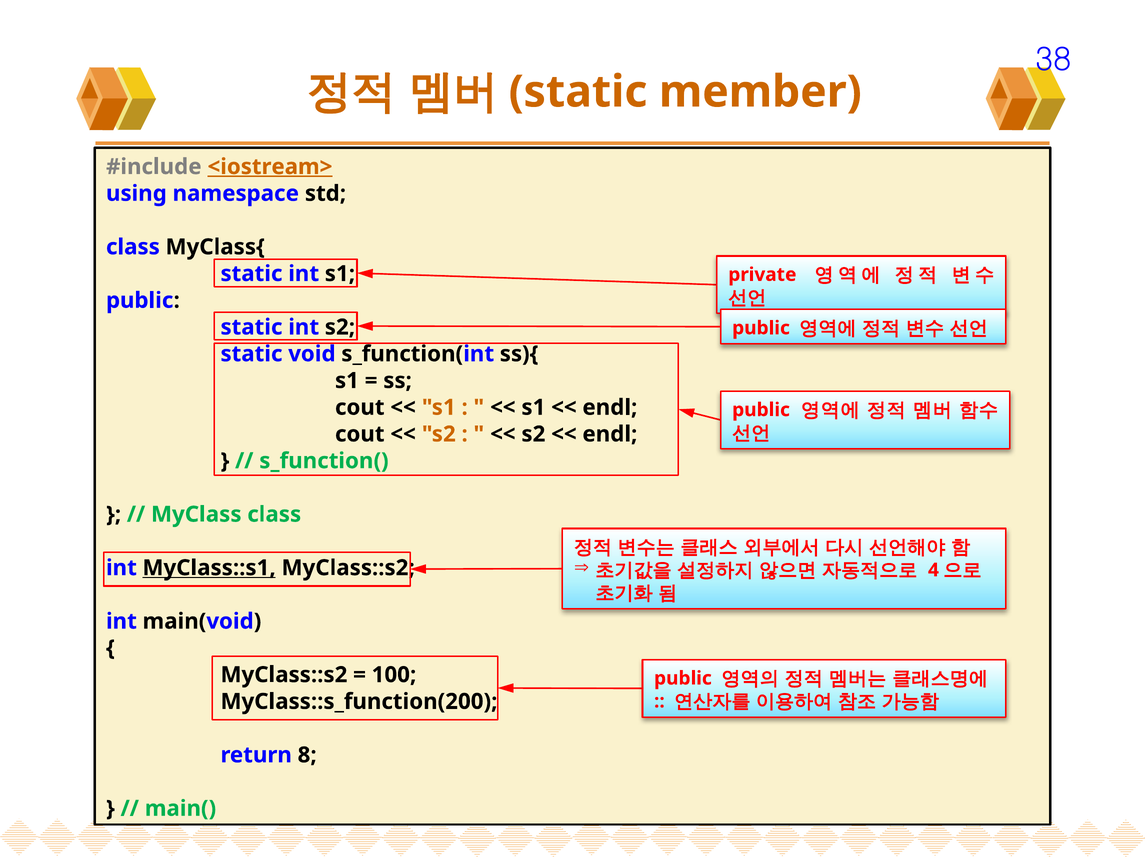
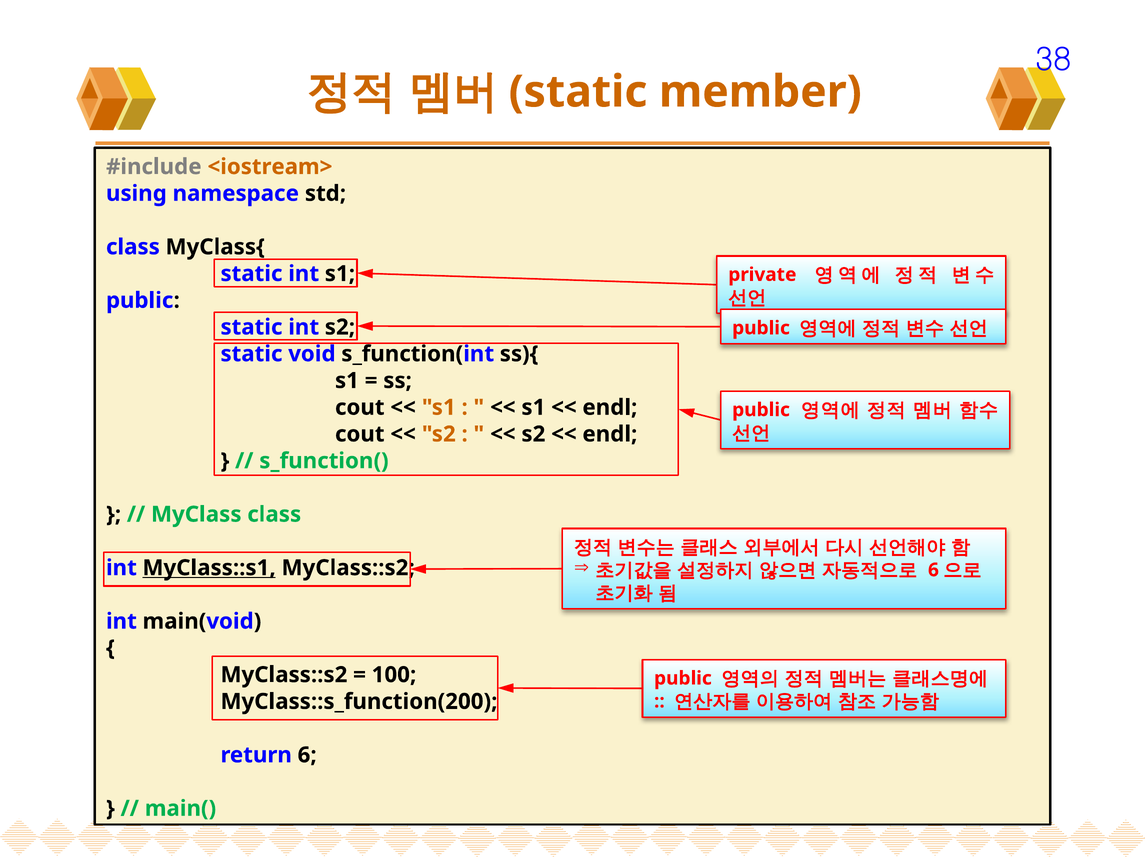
<iostream> underline: present -> none (270, 167)
4: 4 -> 6 (933, 570)
return 8: 8 -> 6 (307, 755)
